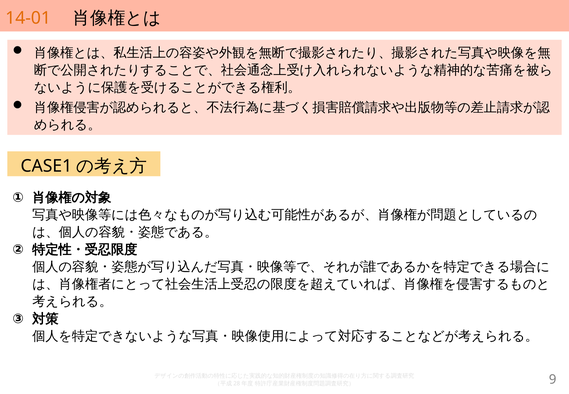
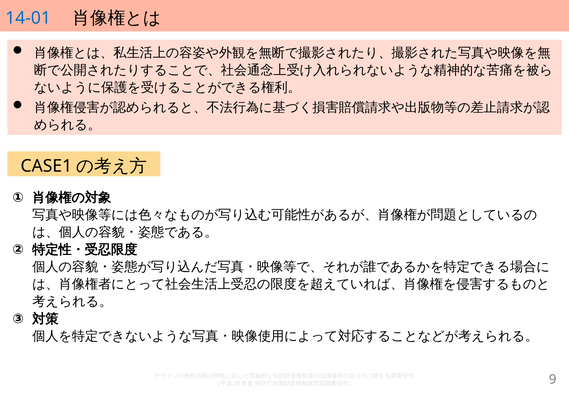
14-01 colour: orange -> blue (28, 18)
